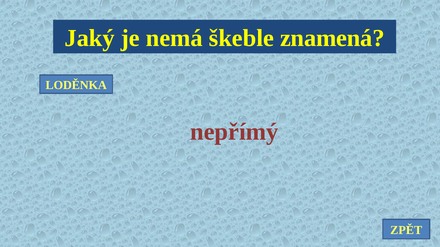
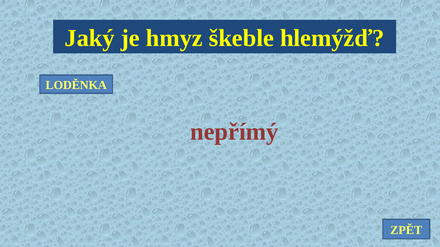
nemá: nemá -> hmyz (174, 38)
znamená: znamená -> hlemýžď (332, 38)
